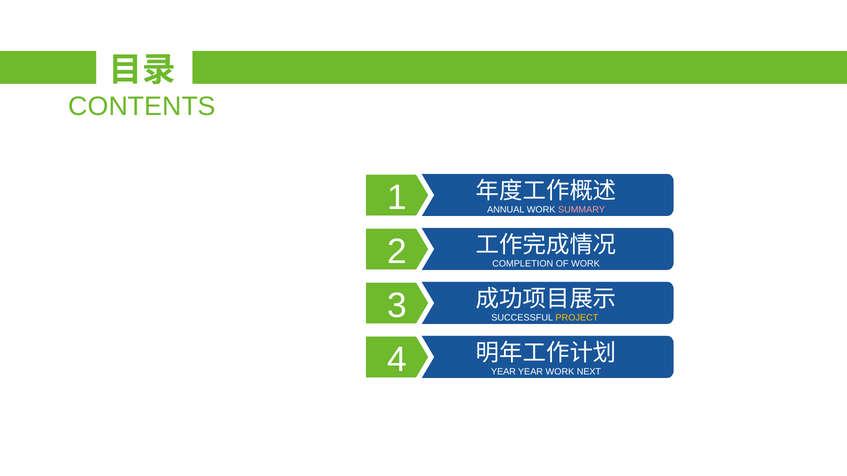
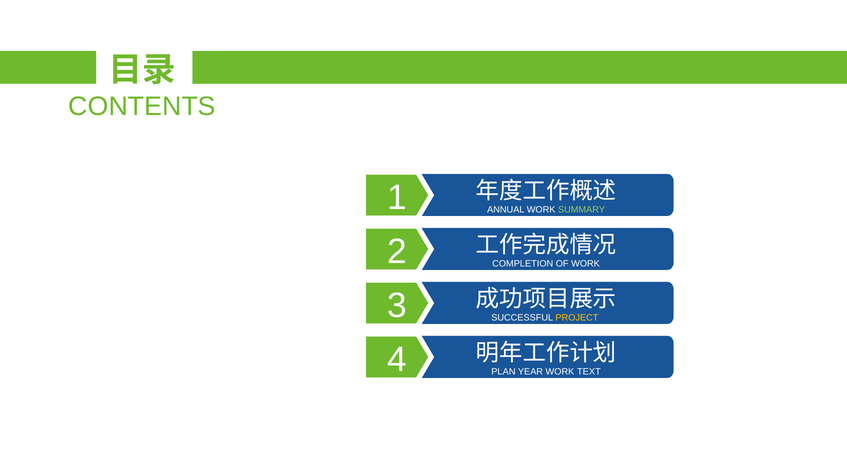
SUMMARY colour: pink -> light green (582, 210)
YEAR: YEAR -> PLAN (503, 372)
NEXT: NEXT -> TEXT (589, 372)
